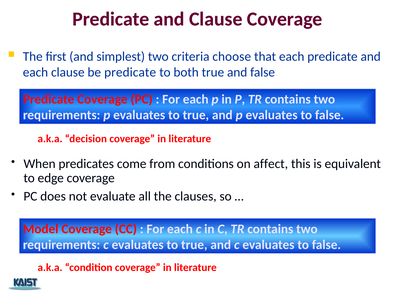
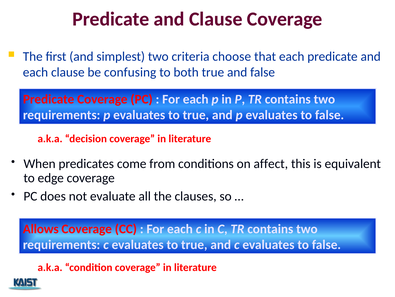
be predicate: predicate -> confusing (130, 72)
Model: Model -> Allows (41, 228)
